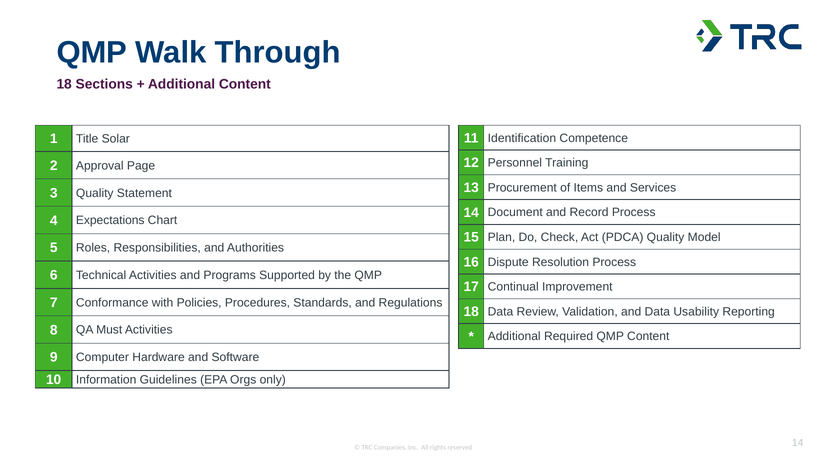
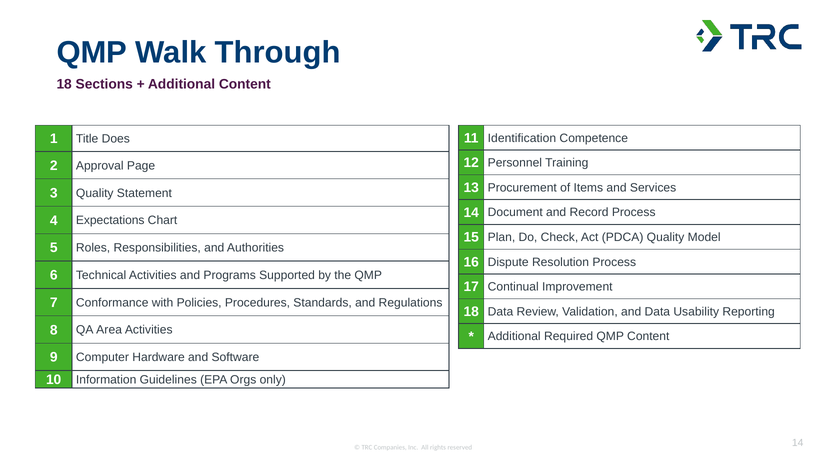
Solar: Solar -> Does (116, 139)
Must: Must -> Area (109, 330)
